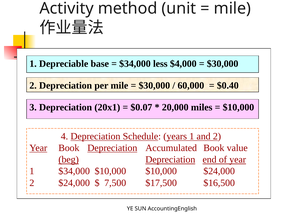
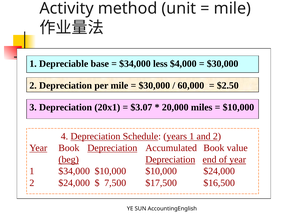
$0.40: $0.40 -> $2.50 (228, 85)
$0.07: $0.07 -> $3.07 (141, 107)
